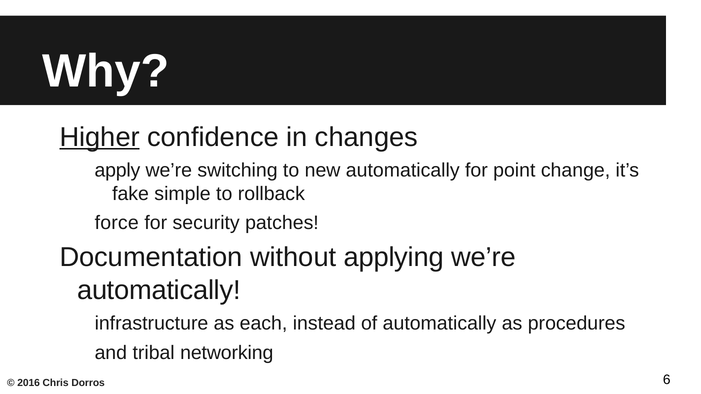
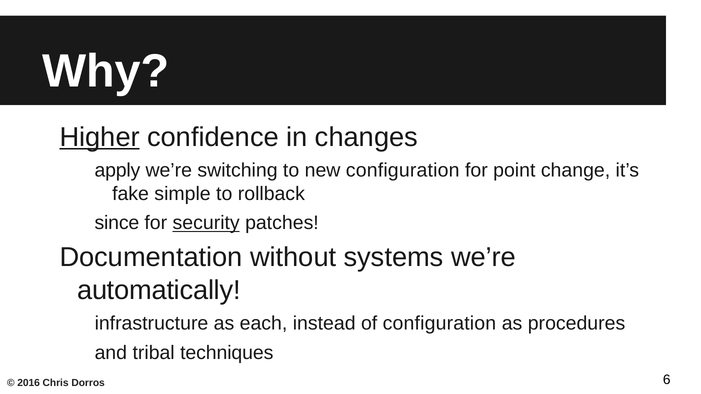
new automatically: automatically -> configuration (403, 171)
force: force -> since (117, 223)
security underline: none -> present (206, 223)
applying: applying -> systems (394, 258)
of automatically: automatically -> configuration (439, 324)
networking: networking -> techniques (227, 353)
